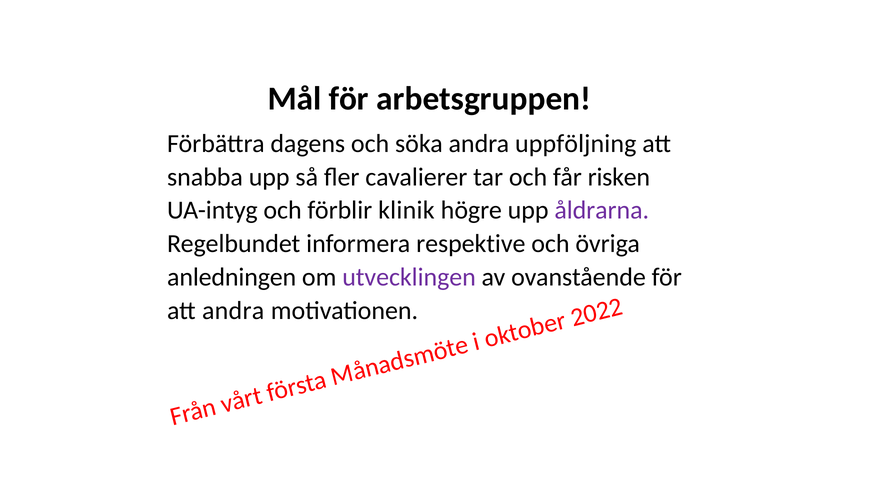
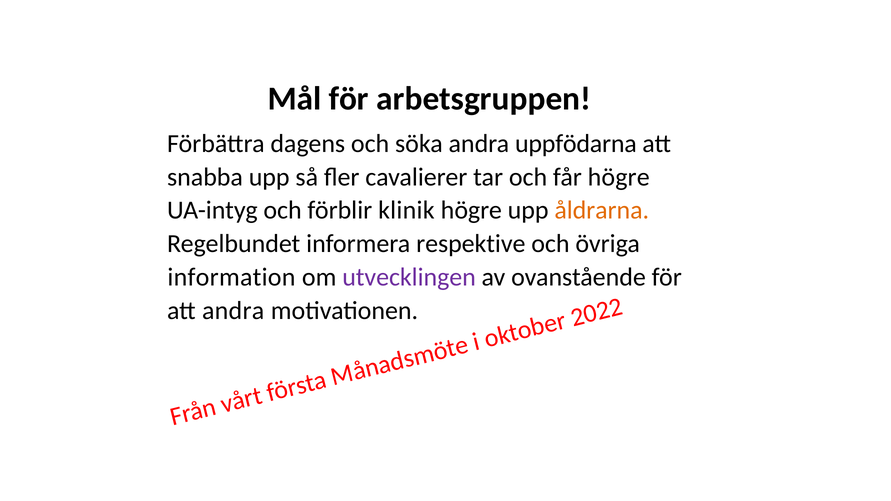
uppföljning: uppföljning -> uppfödarna (576, 144)
får risken: risken -> högre (619, 177)
åldrarna colour: purple -> orange (602, 210)
anledningen: anledningen -> information (231, 277)
